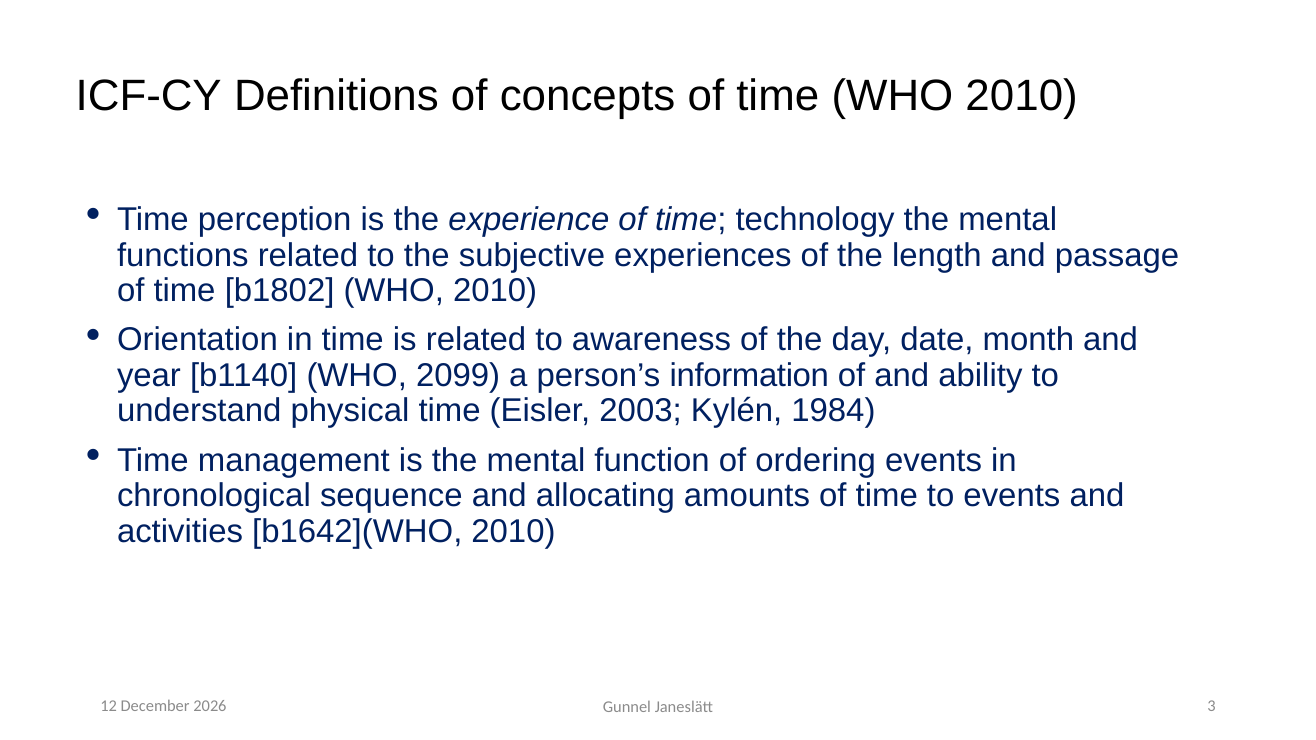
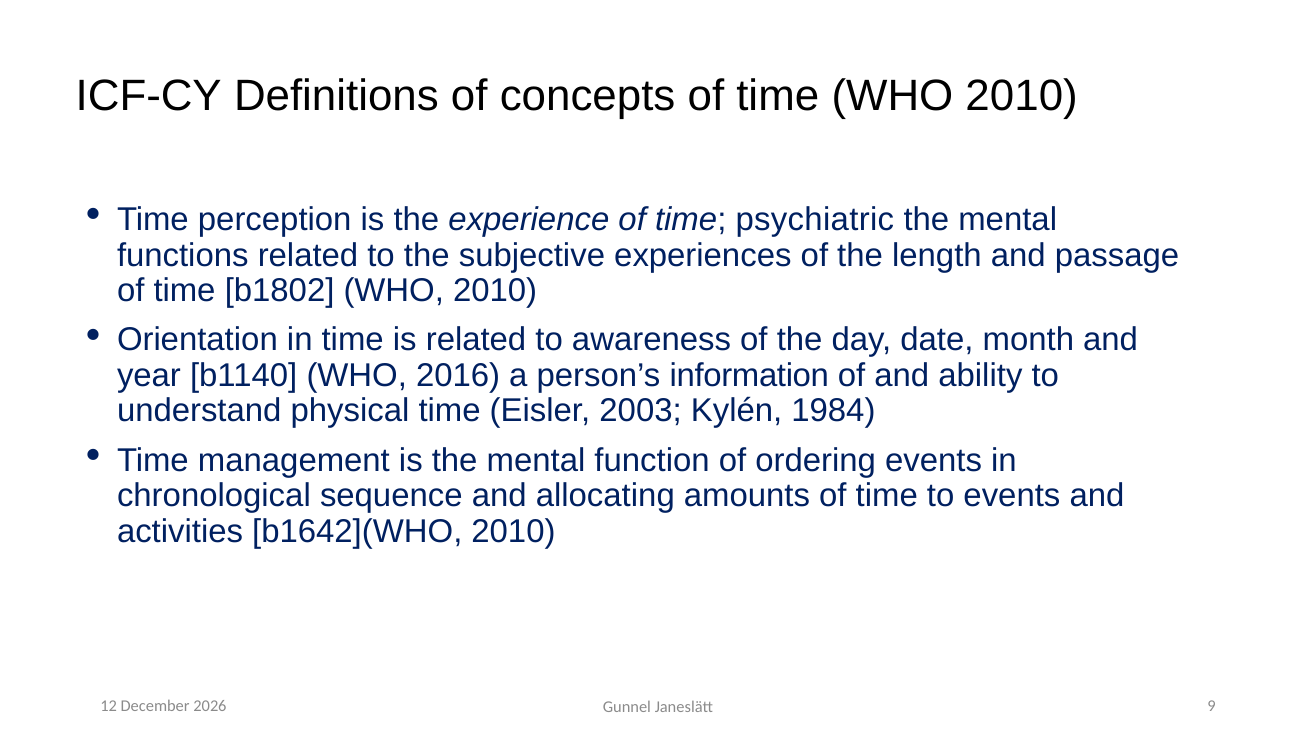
technology: technology -> psychiatric (815, 220)
2099: 2099 -> 2016 (458, 376)
3: 3 -> 9 (1212, 707)
